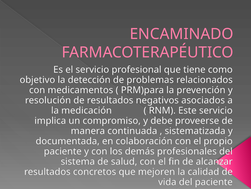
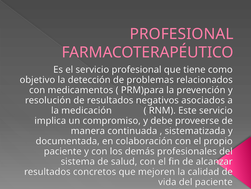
ENCAMINADO: ENCAMINADO -> PROFESIONAL (182, 34)
